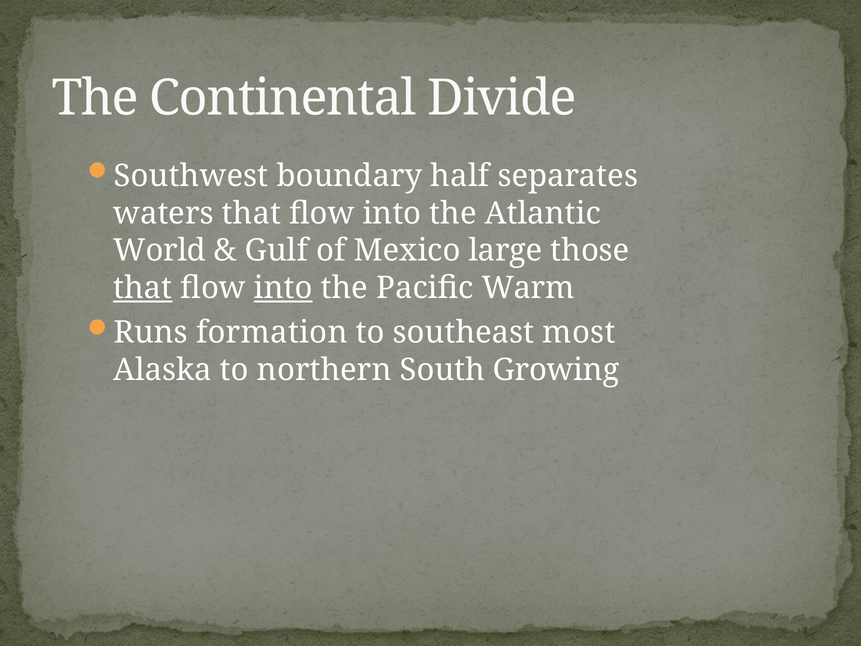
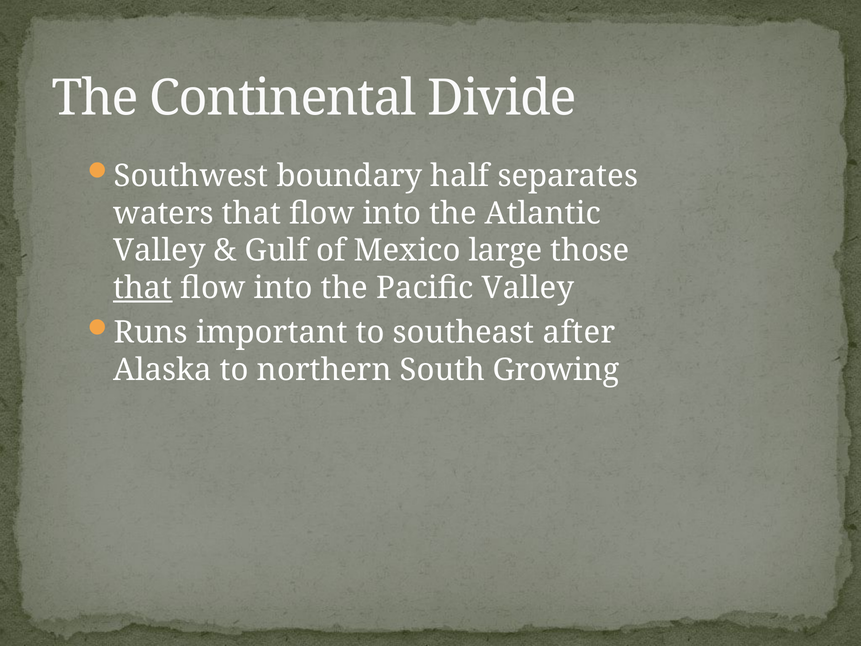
World: World -> Valley (159, 251)
into underline: present -> none (283, 288)
Pacific Warm: Warm -> Valley (528, 288)
formation: formation -> important (272, 333)
most: most -> after (579, 333)
